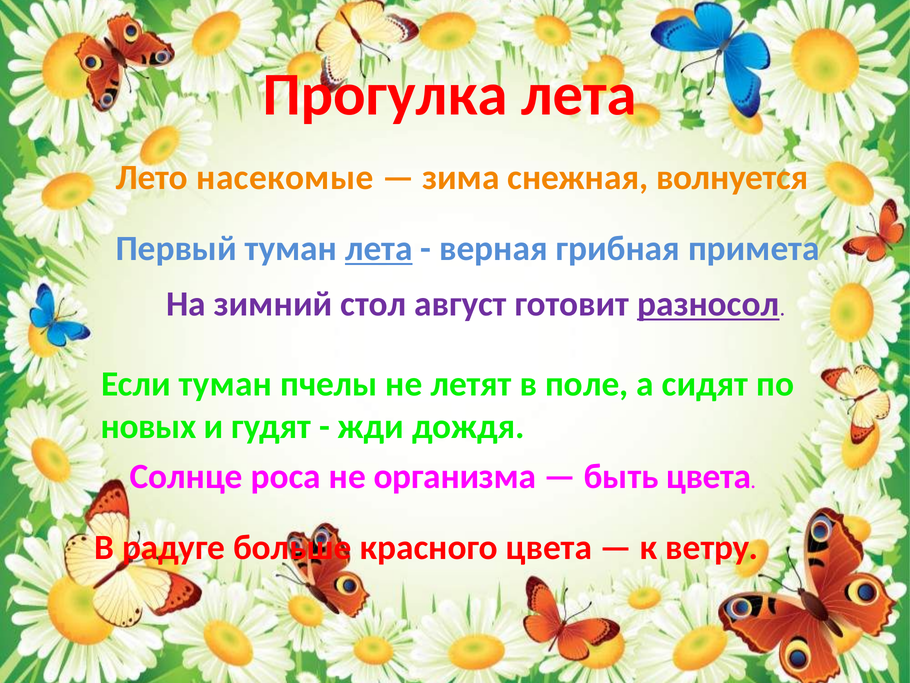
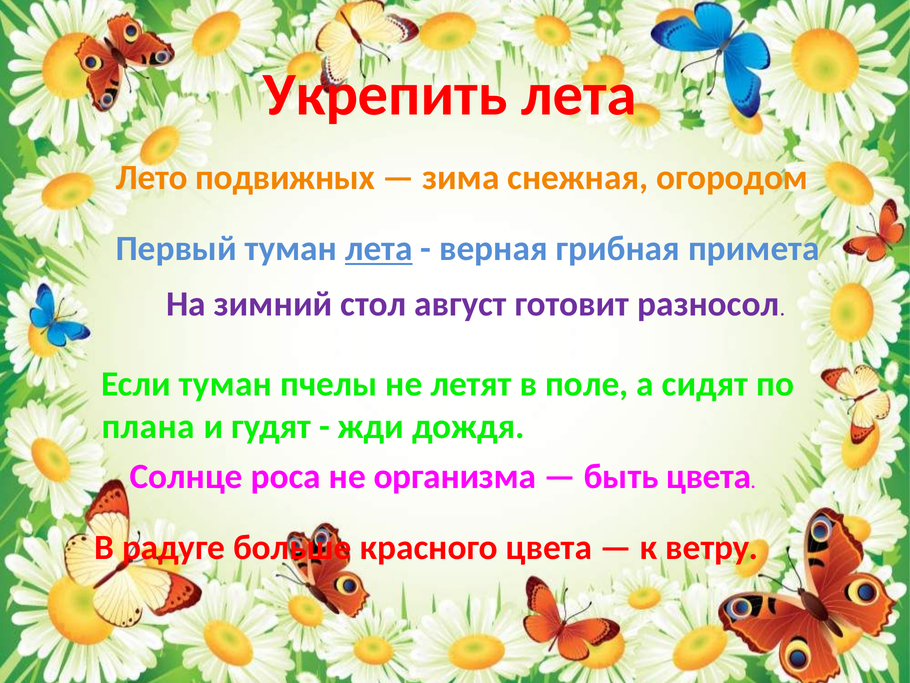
Прогулка: Прогулка -> Укрепить (385, 95)
насекомые: насекомые -> подвижных (285, 177)
волнуется: волнуется -> огородом (732, 177)
разносол underline: present -> none (708, 304)
новых: новых -> плана (148, 426)
